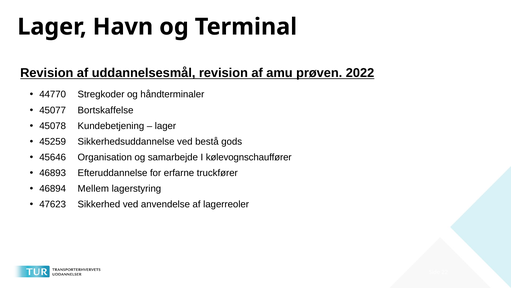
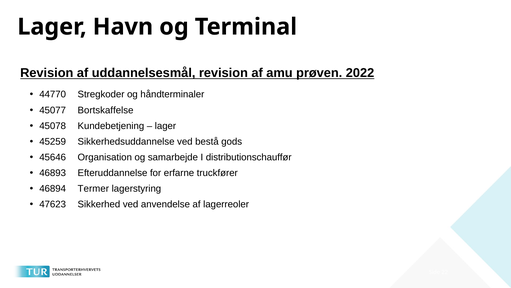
kølevognschauffører: kølevognschauffører -> distributionschauffør (249, 157)
Mellem: Mellem -> Termer (93, 188)
